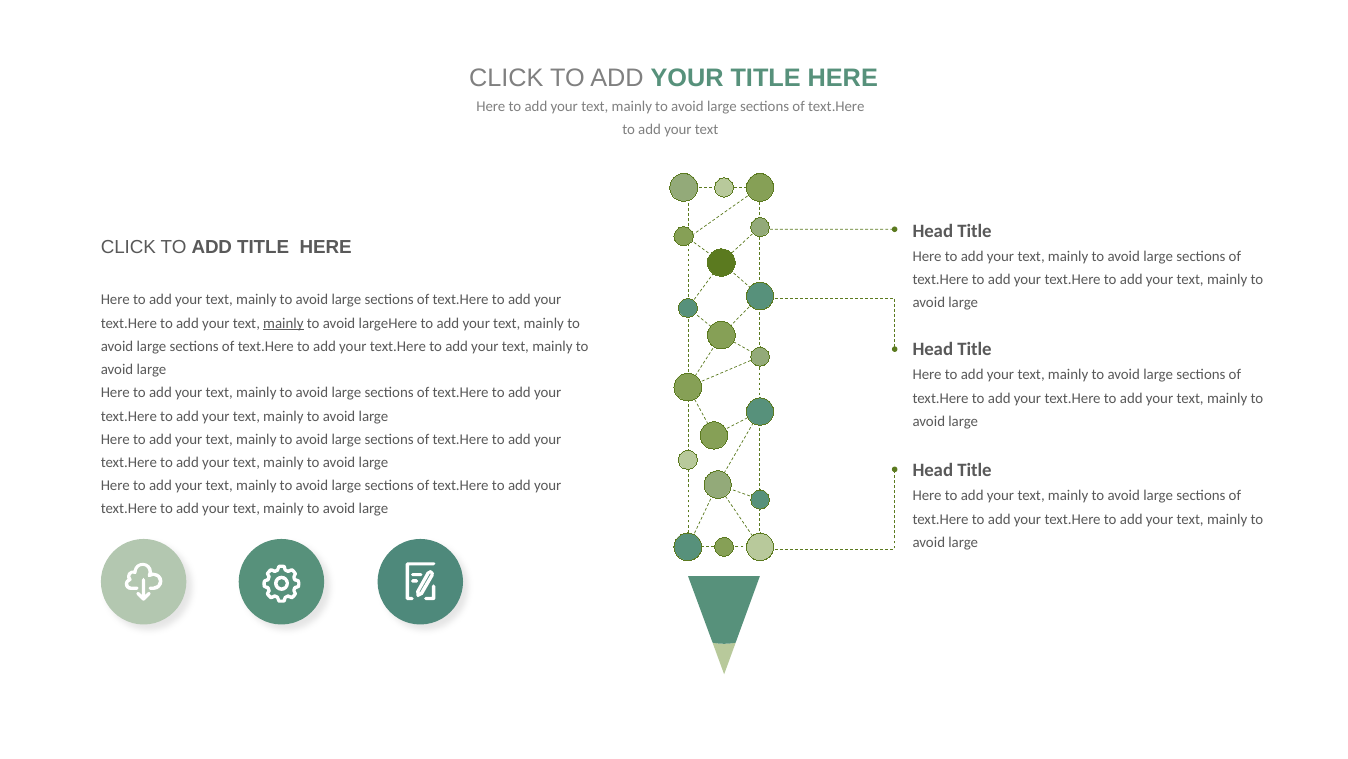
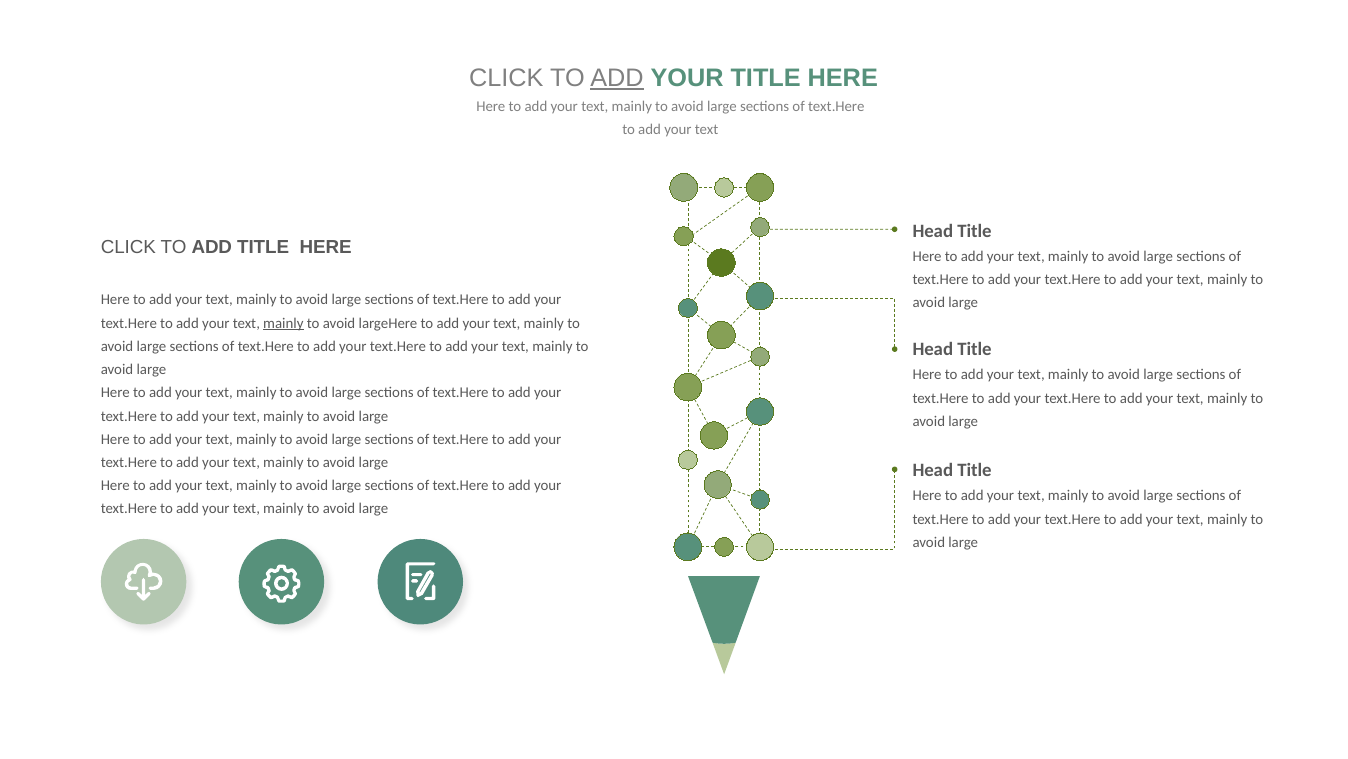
ADD underline: none -> present (617, 78)
